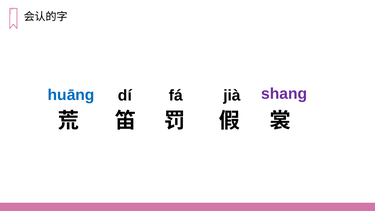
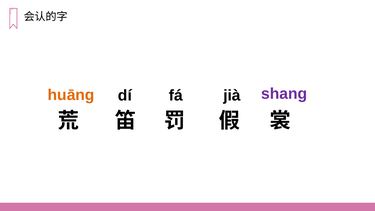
huāng colour: blue -> orange (71, 95)
